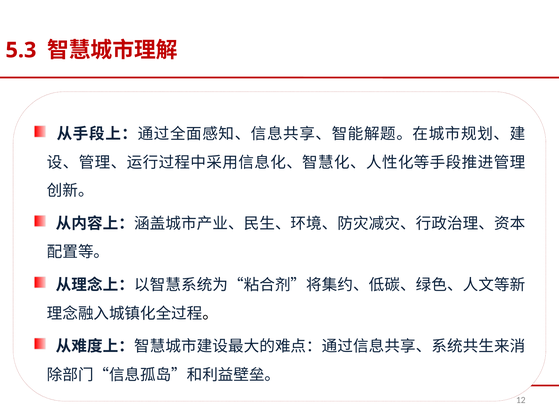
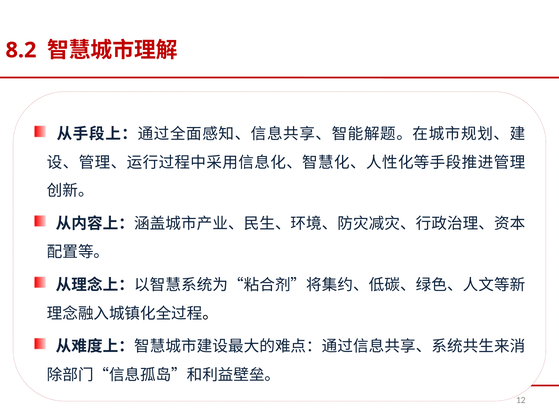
5.3: 5.3 -> 8.2 (21, 50)
